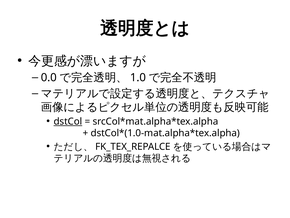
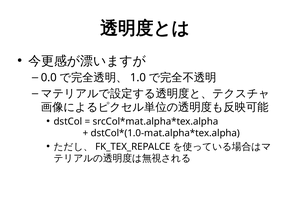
dstCol underline: present -> none (68, 121)
